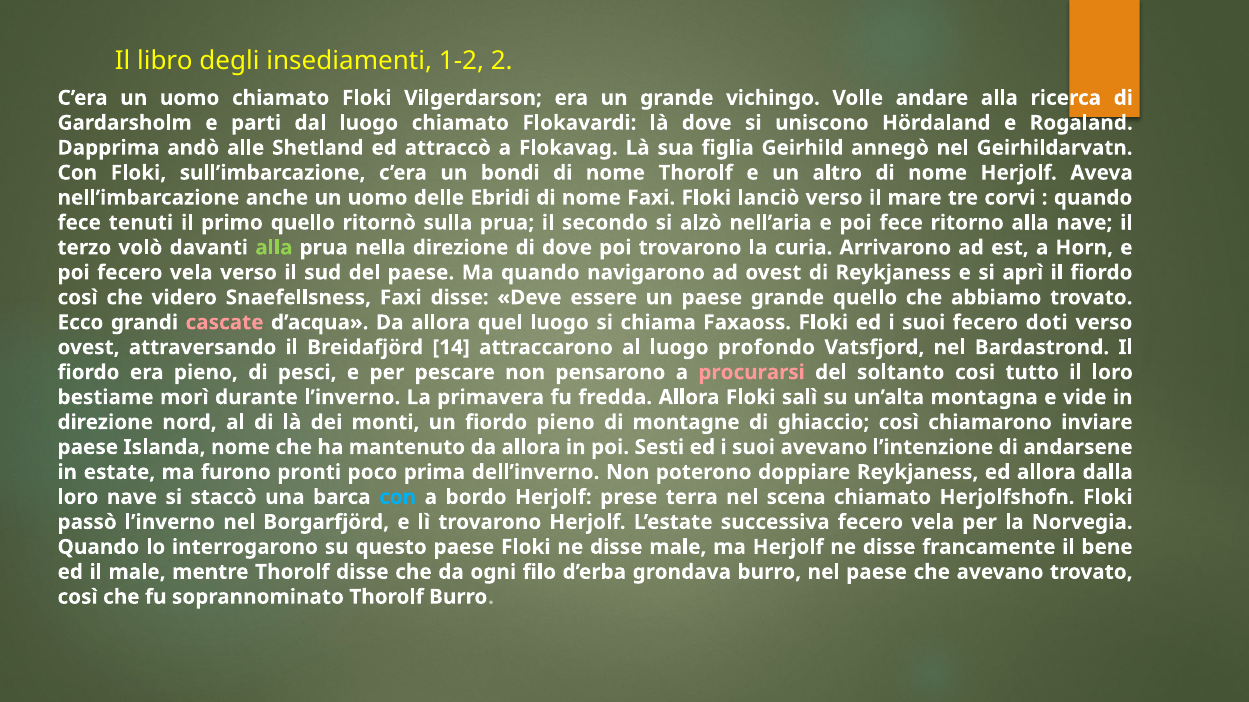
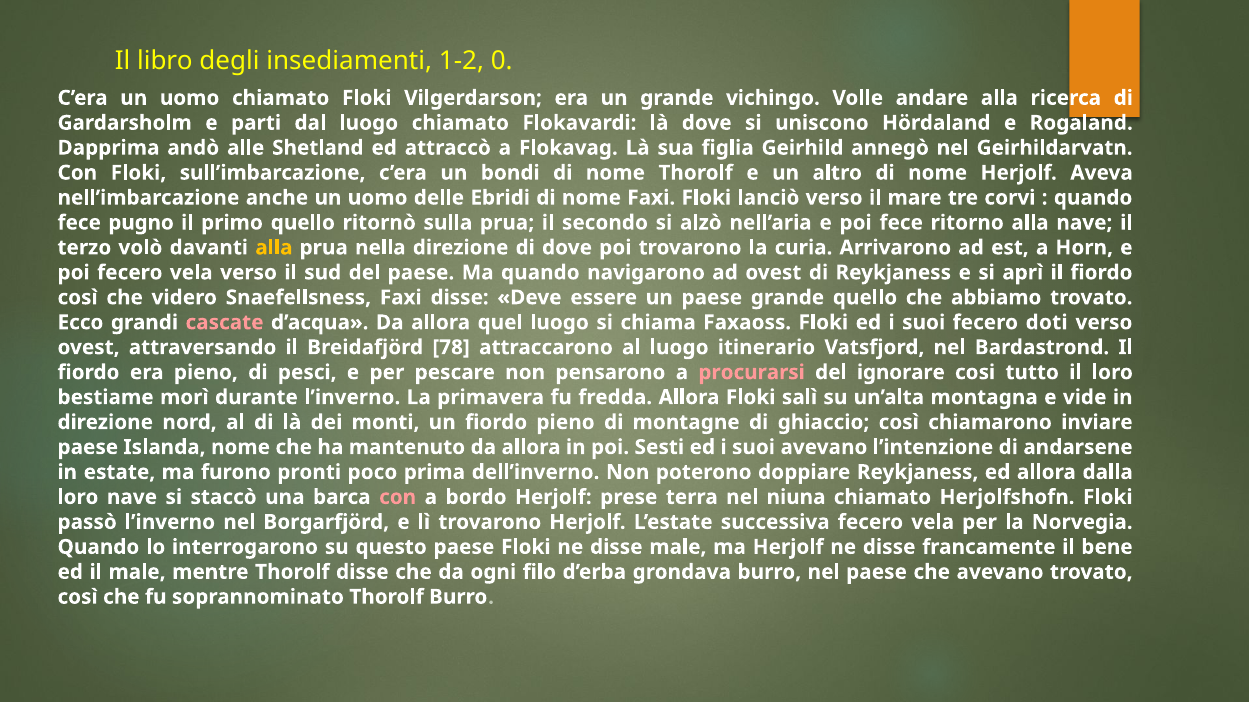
2: 2 -> 0 (502, 61)
tenuti: tenuti -> pugno (141, 223)
alla colour: light green -> yellow (274, 248)
14: 14 -> 78 (451, 348)
profondo: profondo -> itinerario (766, 348)
soltanto: soltanto -> ignorare (901, 373)
con colour: light blue -> pink (398, 497)
scena: scena -> niuna (796, 497)
